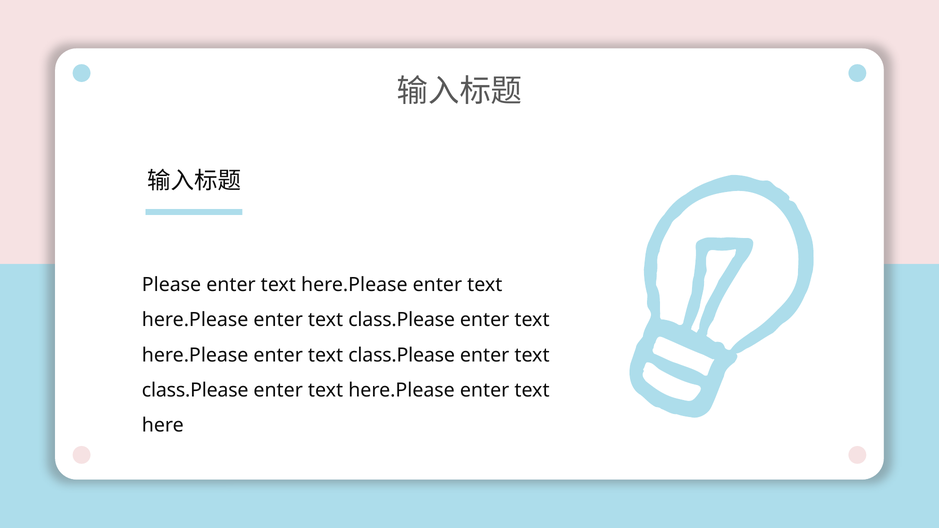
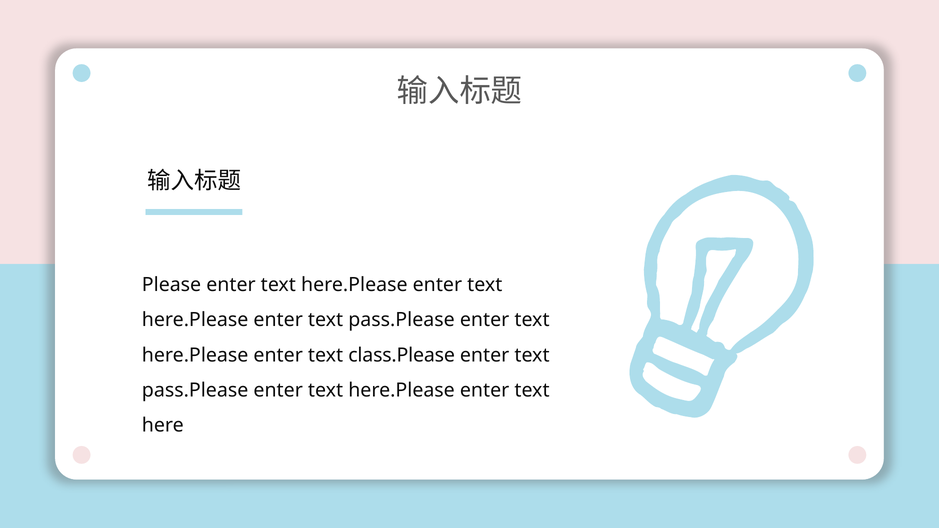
class.Please: class.Please -> pass.Please (402, 320)
class.Please: class.Please -> pass.Please (195, 390)
